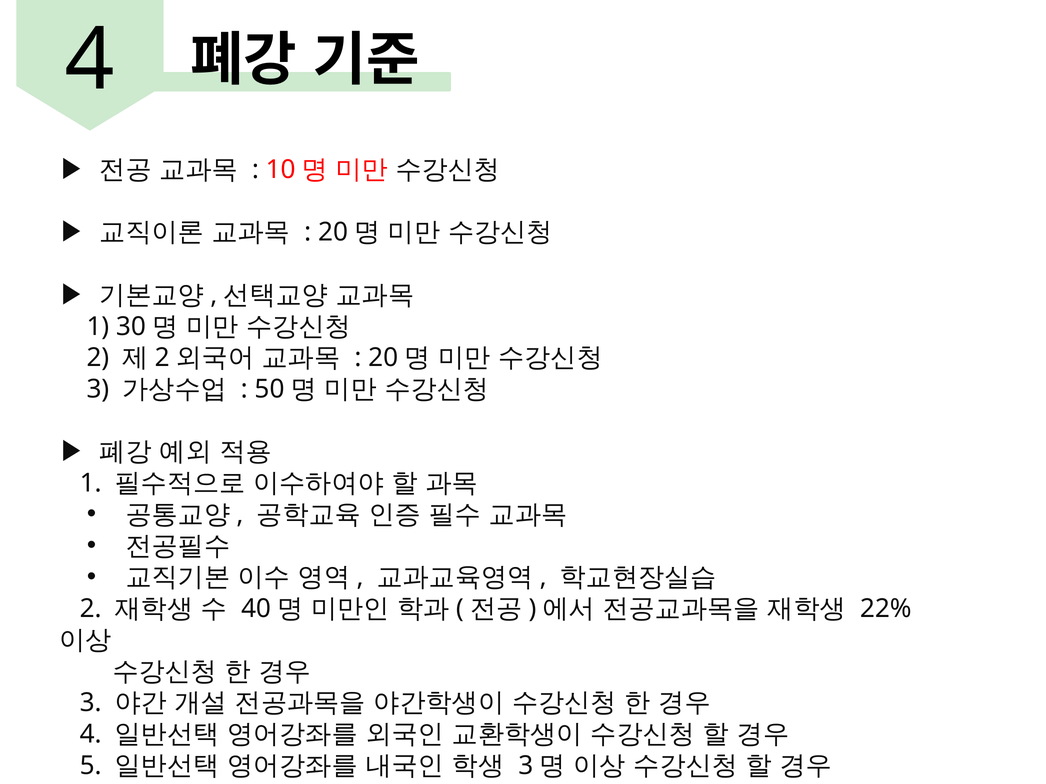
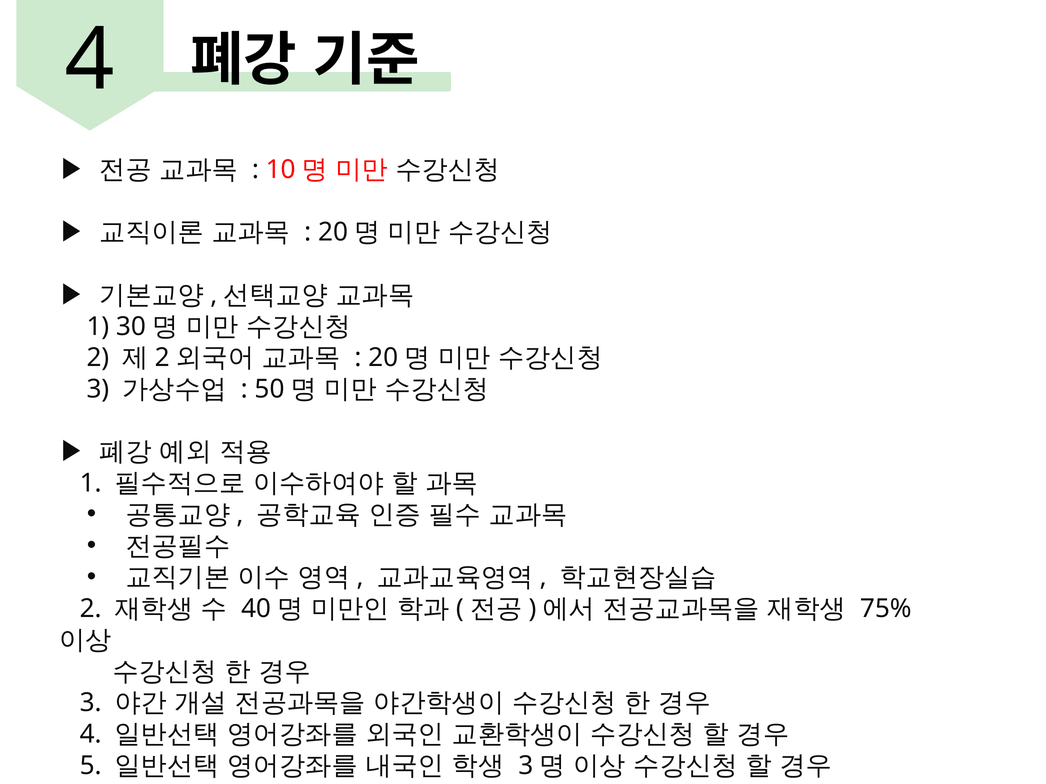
22%: 22% -> 75% (886, 609)
